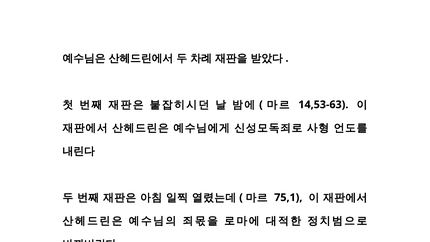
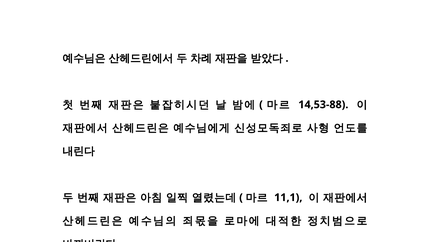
14,53-63: 14,53-63 -> 14,53-88 (323, 105)
75,1: 75,1 -> 11,1 (288, 197)
